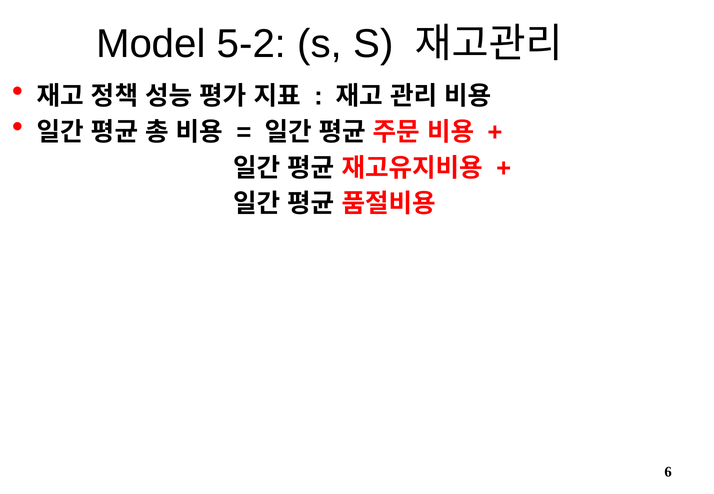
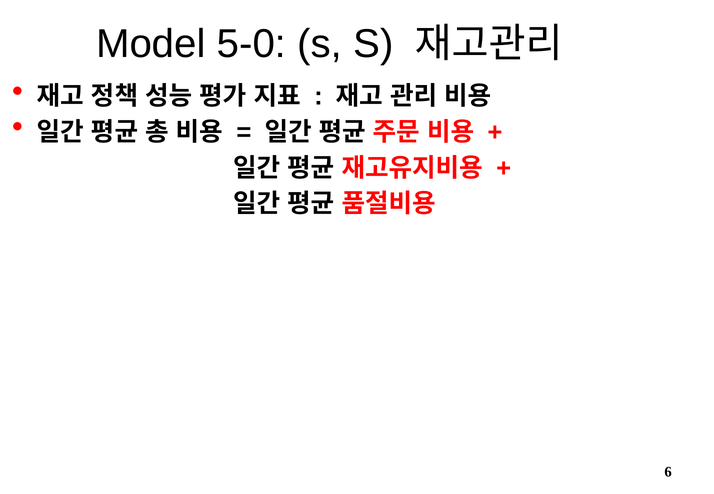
5-2: 5-2 -> 5-0 (251, 44)
